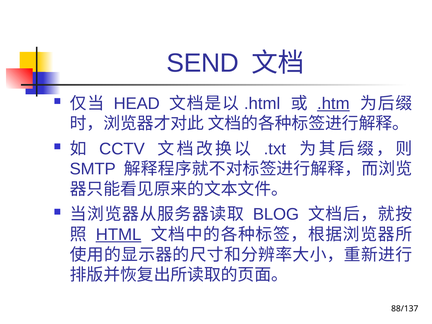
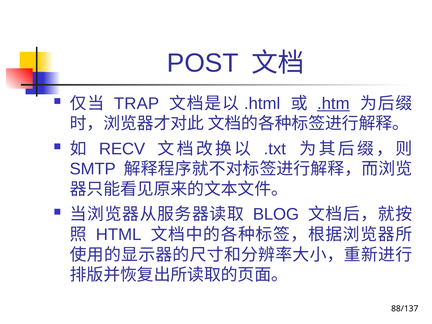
SEND: SEND -> POST (203, 63)
HEAD: HEAD -> TRAP (137, 103)
CCTV: CCTV -> RECV (122, 149)
HTML underline: present -> none (119, 235)
